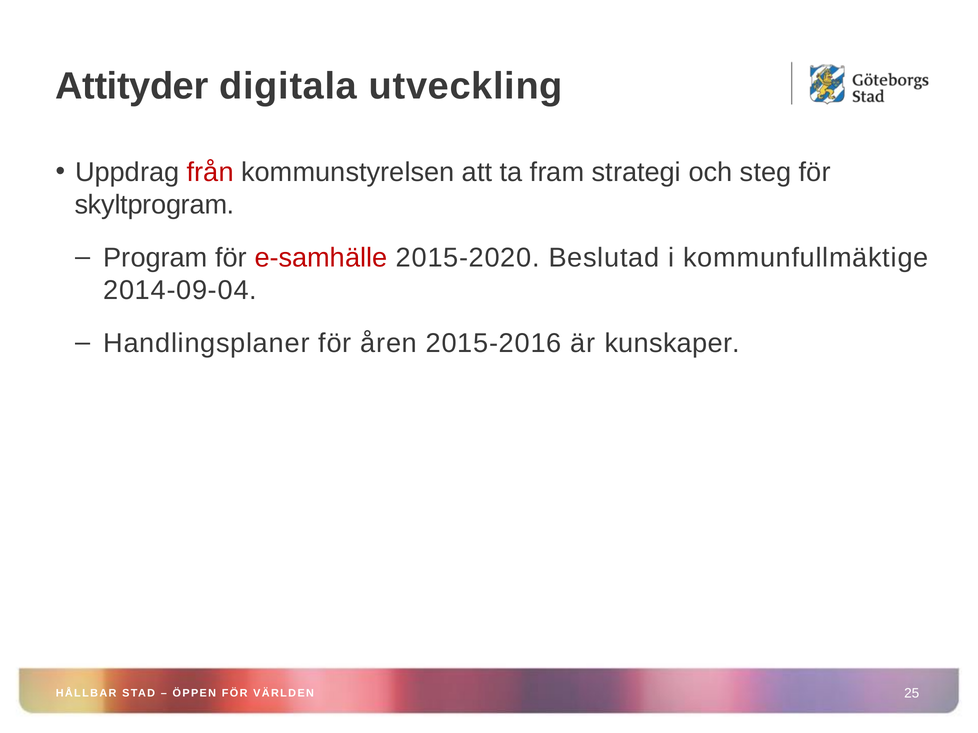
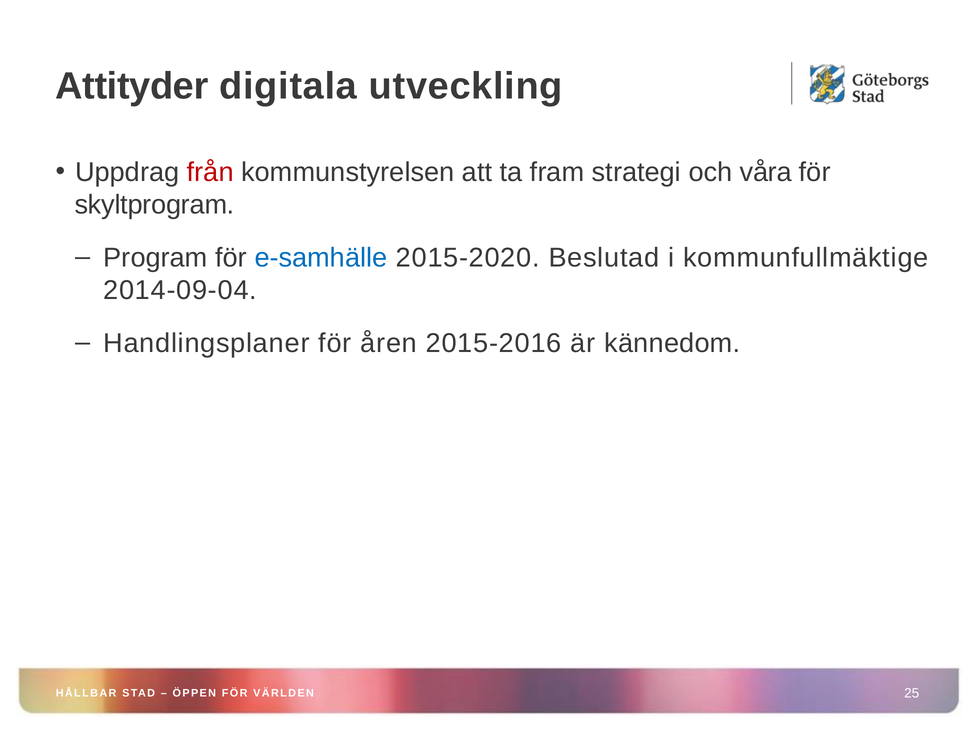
steg: steg -> våra (766, 172)
e-samhälle colour: red -> blue (321, 258)
kunskaper: kunskaper -> kännedom (672, 343)
